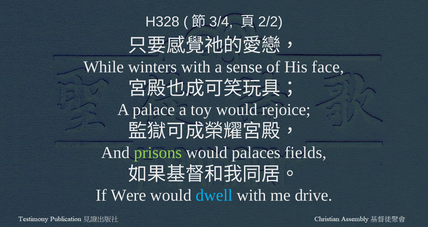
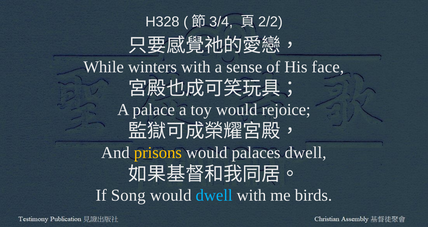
prisons colour: light green -> yellow (158, 153)
palaces fields: fields -> dwell (306, 153)
Were: Were -> Song (128, 195)
drive: drive -> birds (313, 195)
